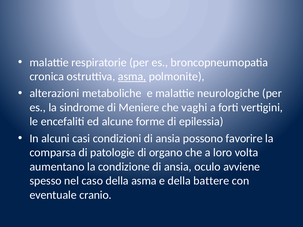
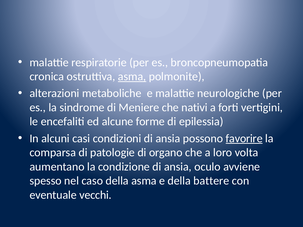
vaghi: vaghi -> nativi (194, 108)
favorire underline: none -> present (244, 139)
cranio: cranio -> vecchi (96, 195)
